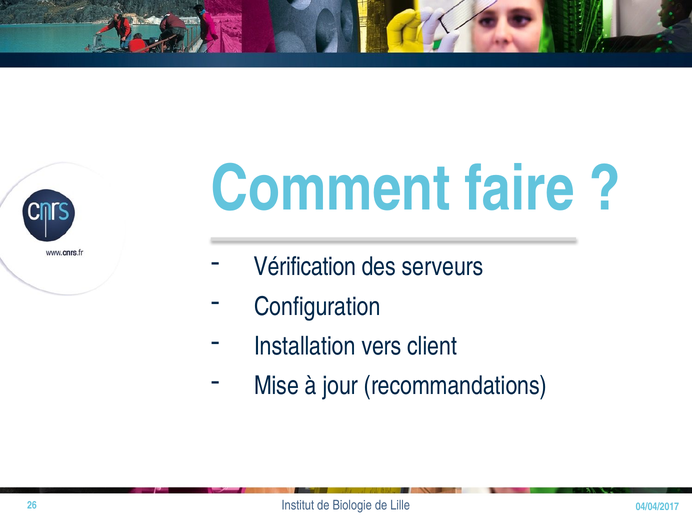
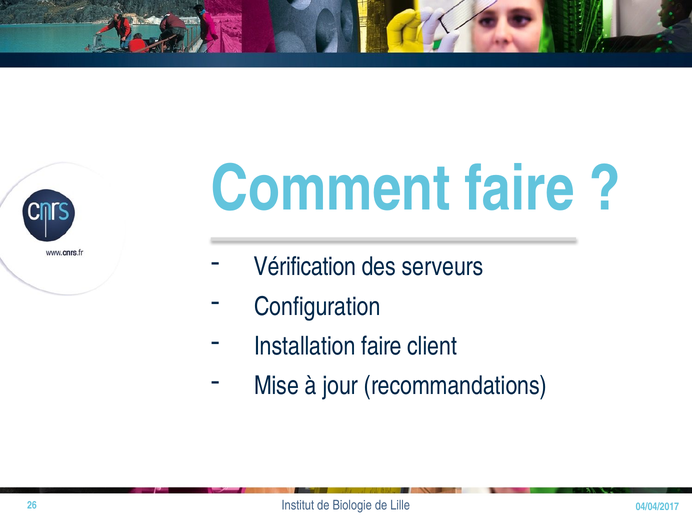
Installation vers: vers -> faire (382, 346)
